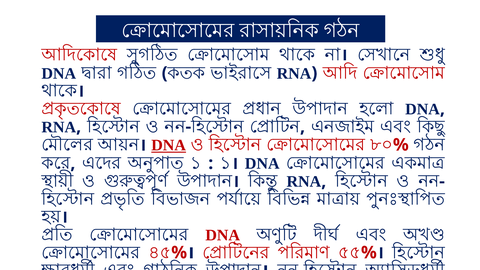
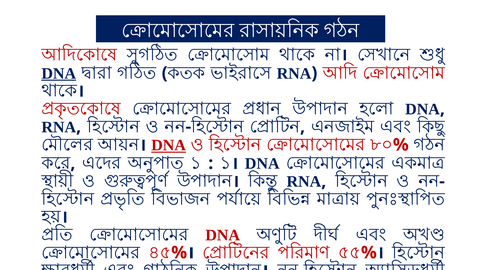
DNA underline: none -> present (59, 73)
